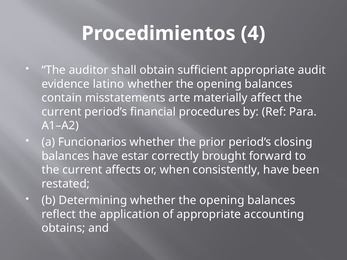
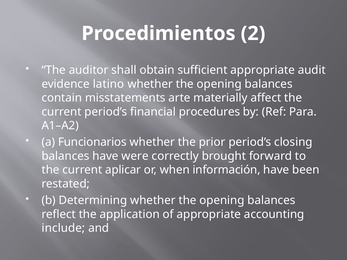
4: 4 -> 2 (253, 33)
estar: estar -> were (135, 156)
affects: affects -> aplicar (123, 170)
consistently: consistently -> información (226, 170)
obtains: obtains -> include (63, 228)
